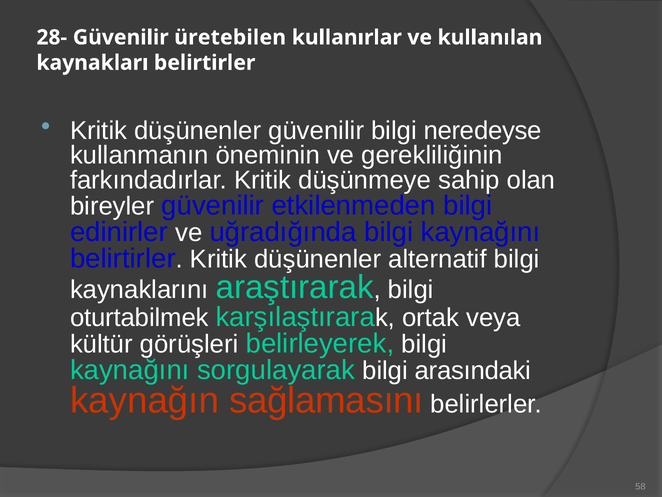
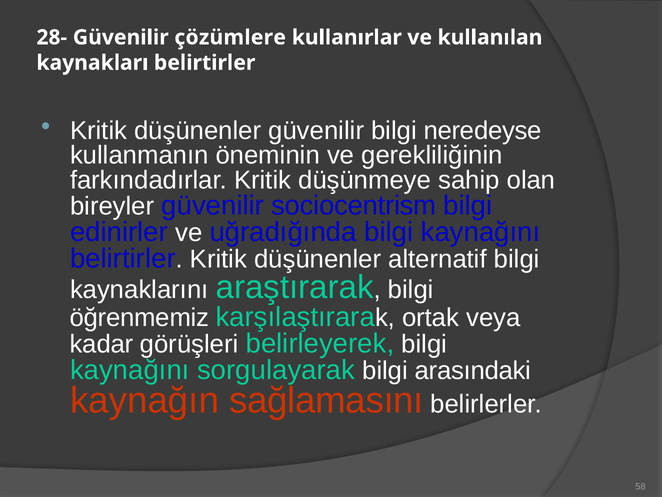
üretebilen: üretebilen -> çözümlere (230, 37)
etkilenmeden: etkilenmeden -> sociocentrism (354, 205)
oturtabilmek: oturtabilmek -> öğrenmemiz (139, 317)
kültür: kültür -> kadar (102, 344)
